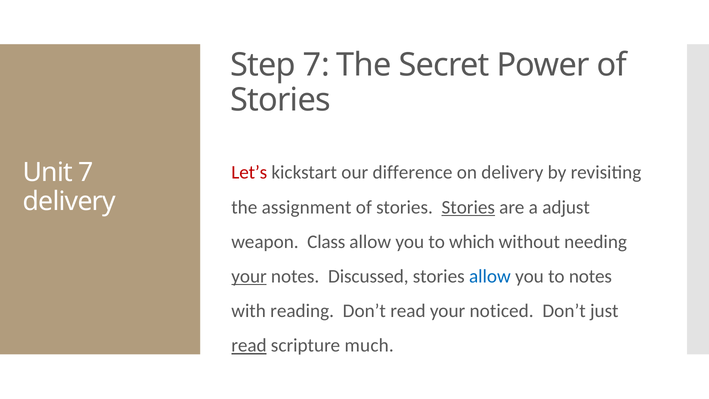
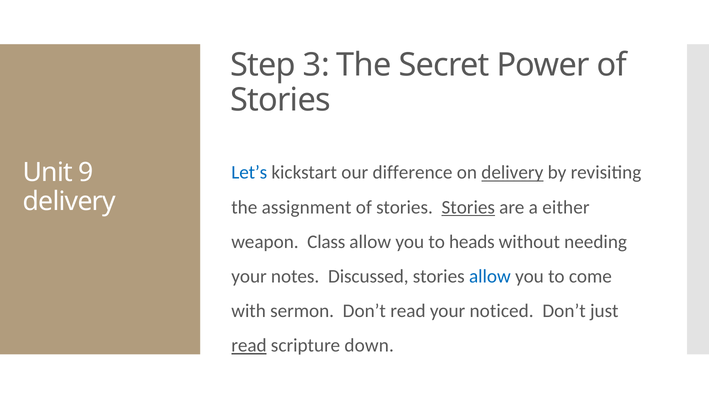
Step 7: 7 -> 3 (316, 65)
Let’s colour: red -> blue (249, 173)
delivery underline: none -> present (512, 173)
Unit 7: 7 -> 9 (86, 172)
adjust: adjust -> either (566, 207)
which: which -> heads (472, 242)
your underline: present -> none (249, 276)
to notes: notes -> come (590, 276)
reading: reading -> sermon (302, 311)
much: much -> down (369, 345)
